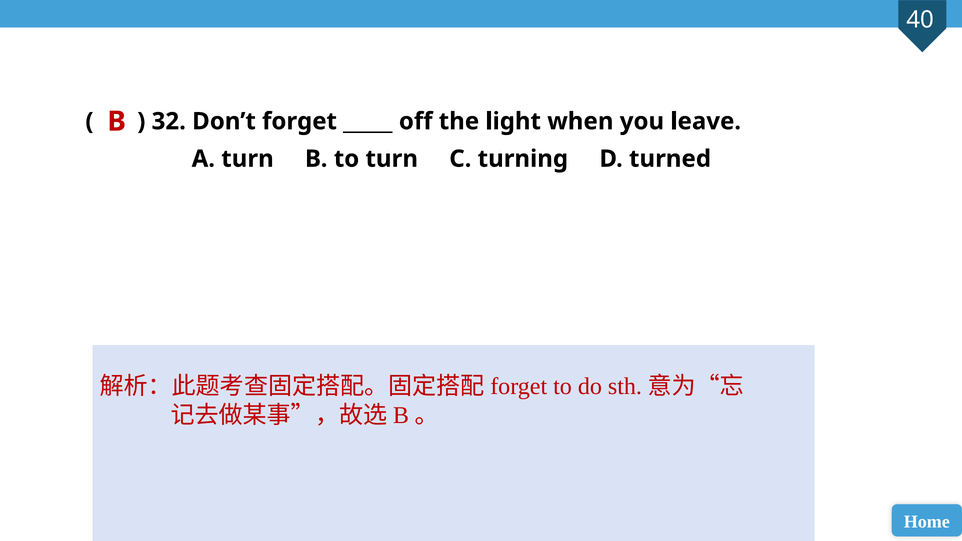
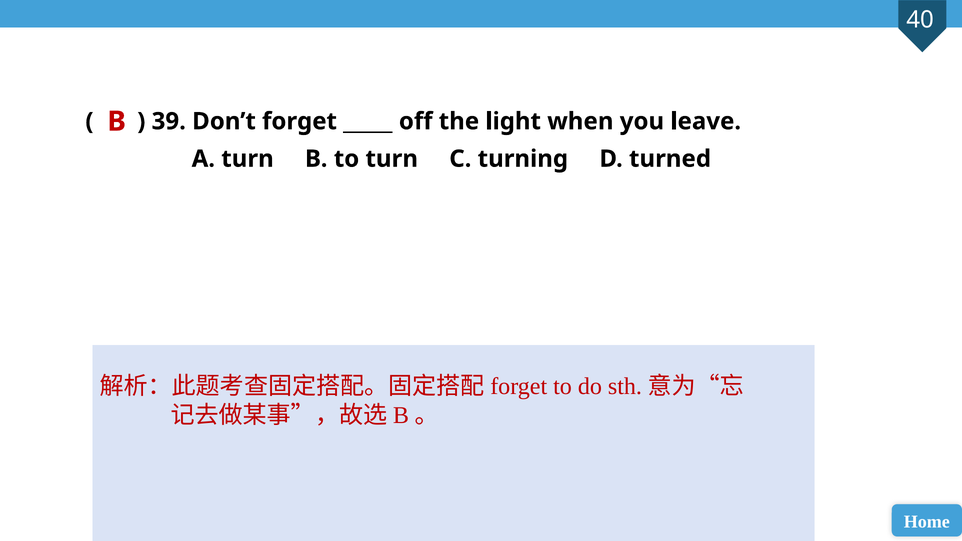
32: 32 -> 39 (169, 121)
